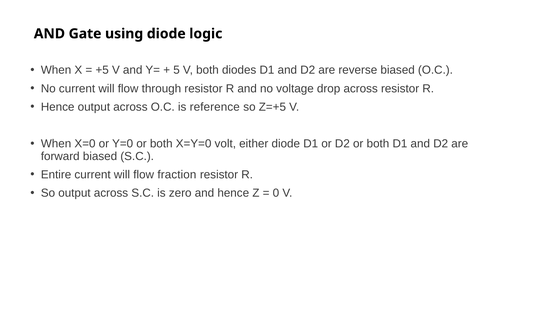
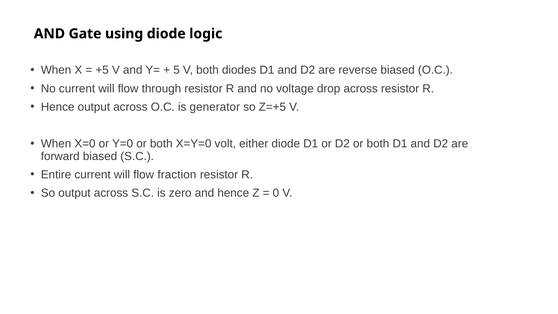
reference: reference -> generator (215, 107)
